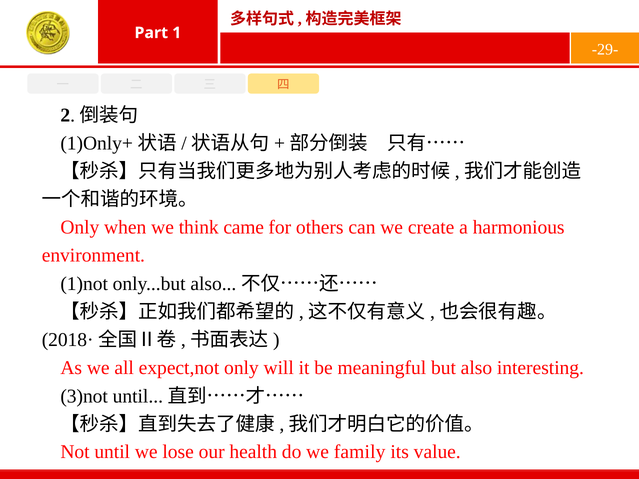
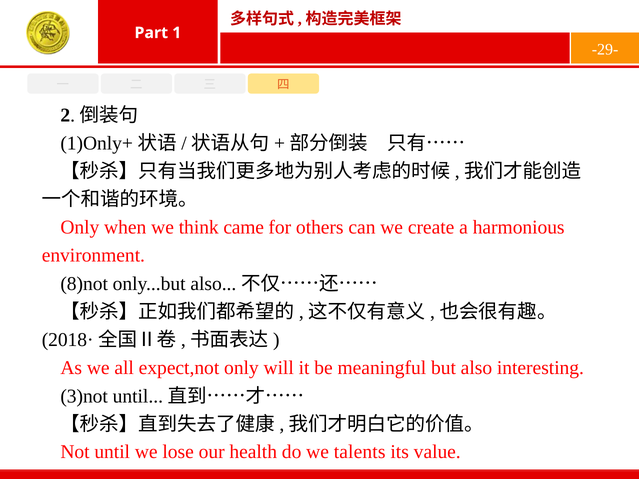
1)not: 1)not -> 8)not (84, 284)
family: family -> talents (360, 452)
